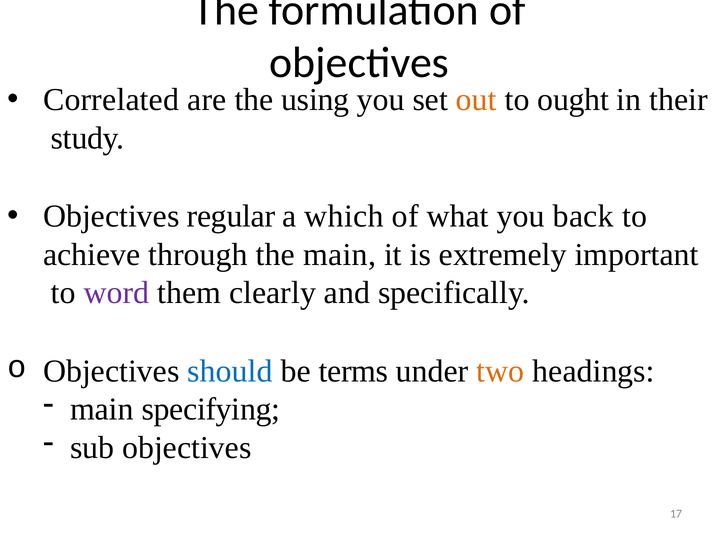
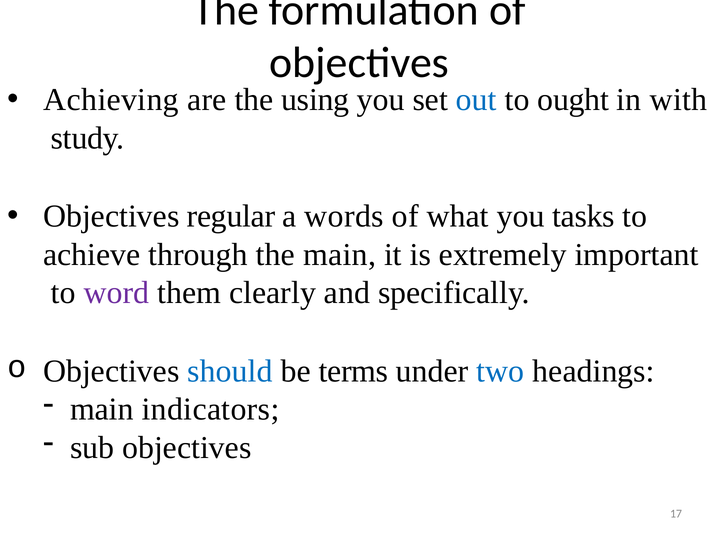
Correlated: Correlated -> Achieving (111, 100)
out colour: orange -> blue (476, 100)
their: their -> with (679, 100)
which: which -> words (344, 217)
back: back -> tasks (584, 217)
two colour: orange -> blue (500, 371)
specifying: specifying -> indicators (211, 410)
